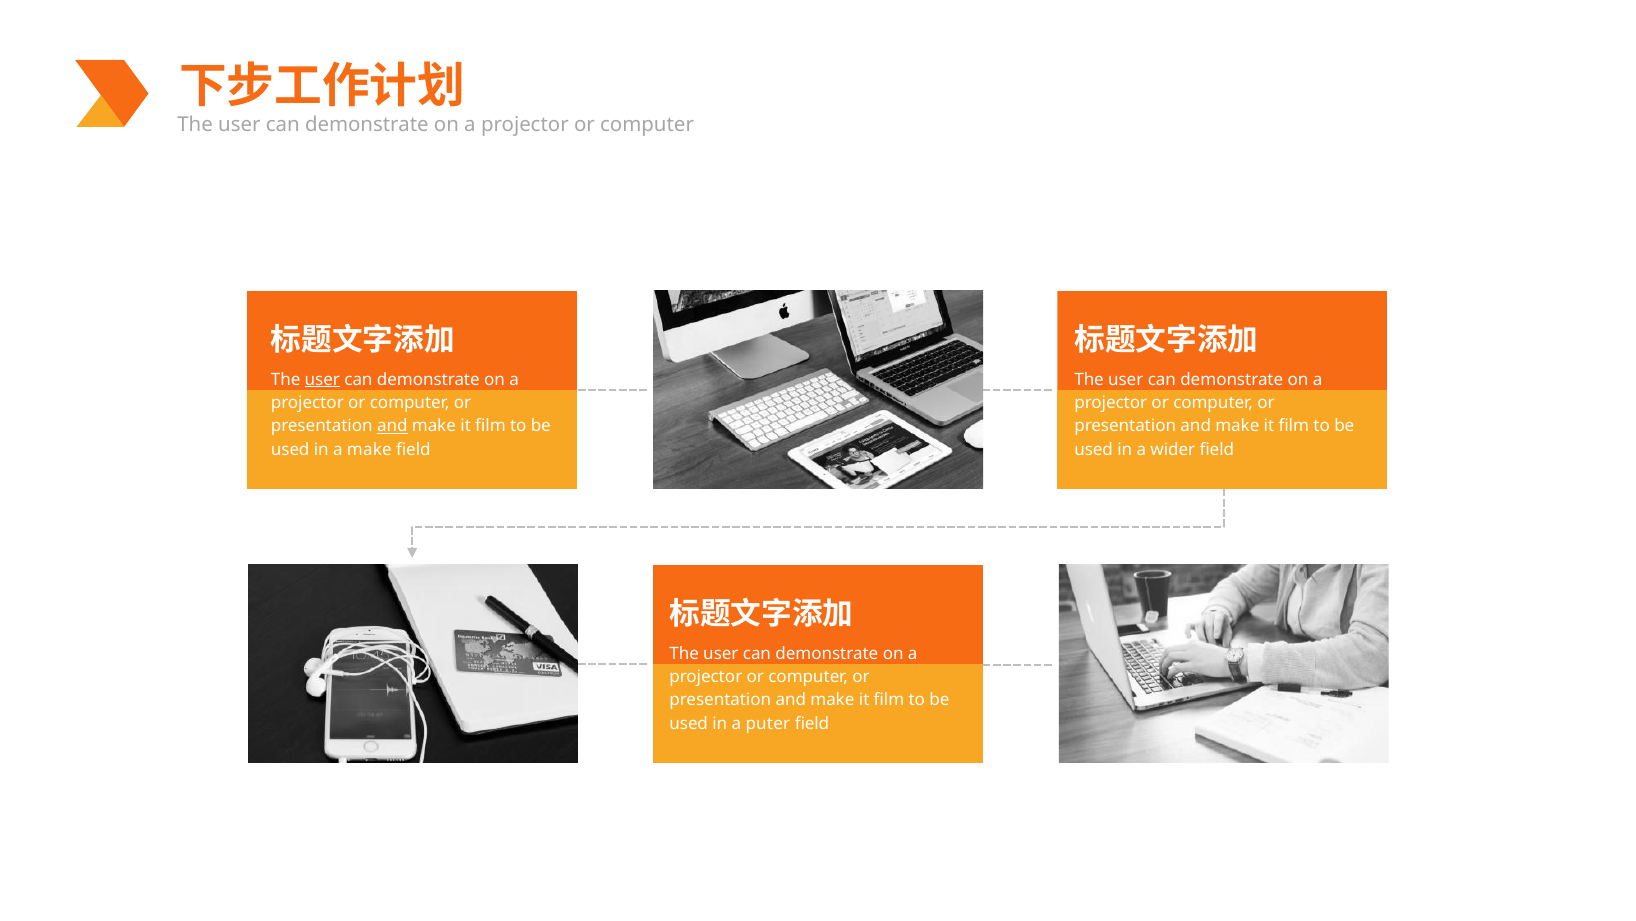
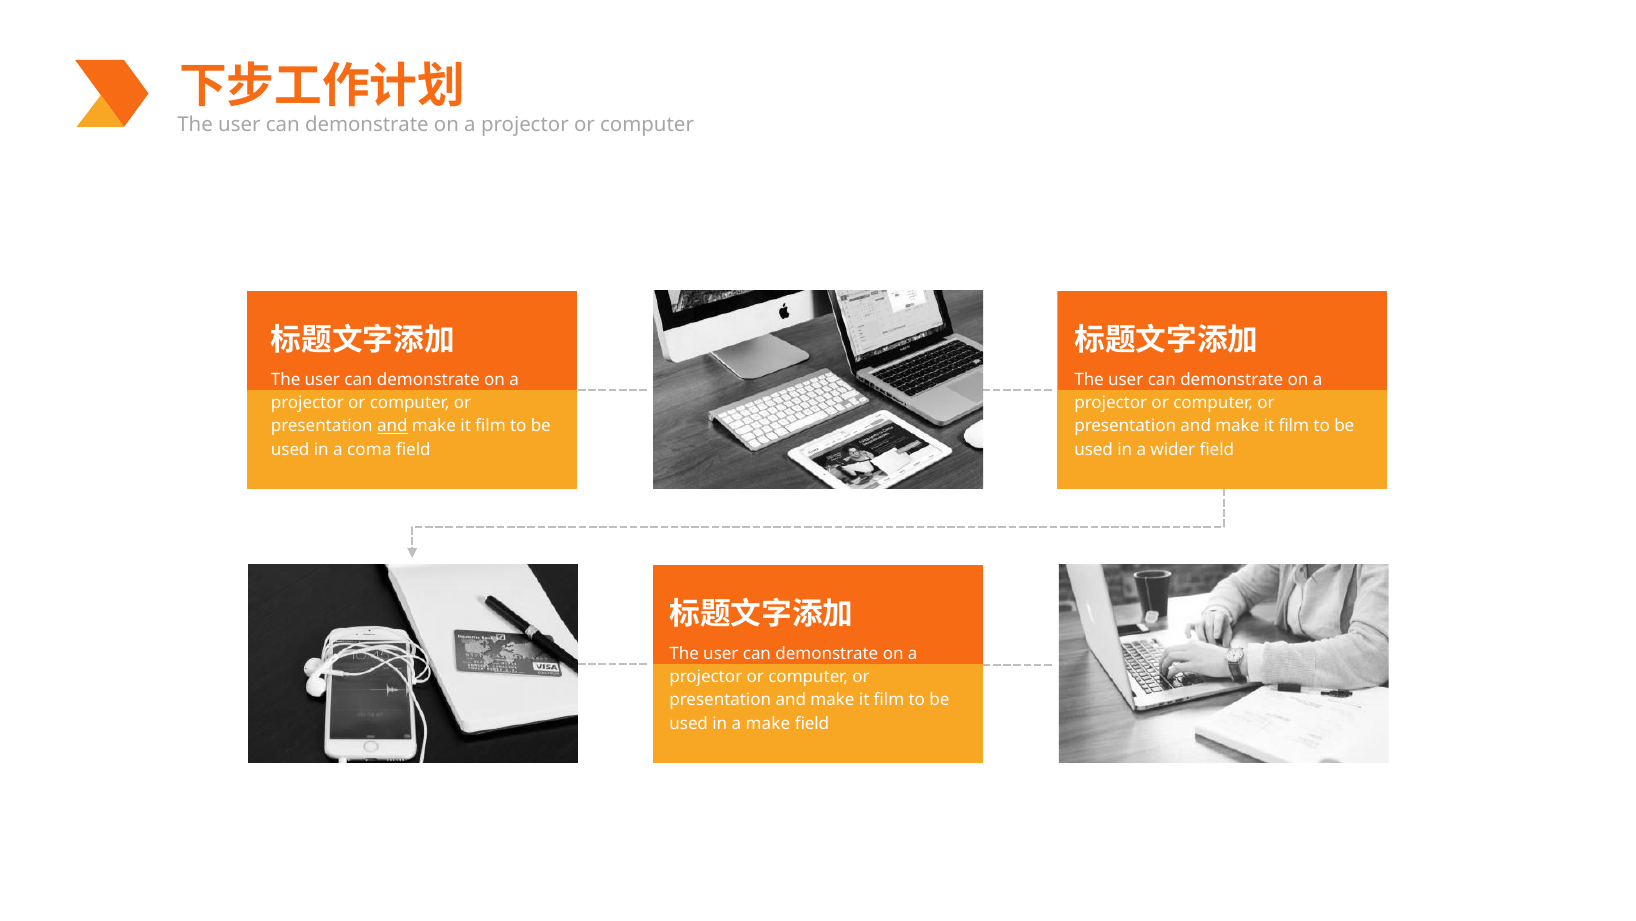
user underline: present -> none (322, 379)
a make: make -> coma (369, 449)
a puter: puter -> make (768, 723)
